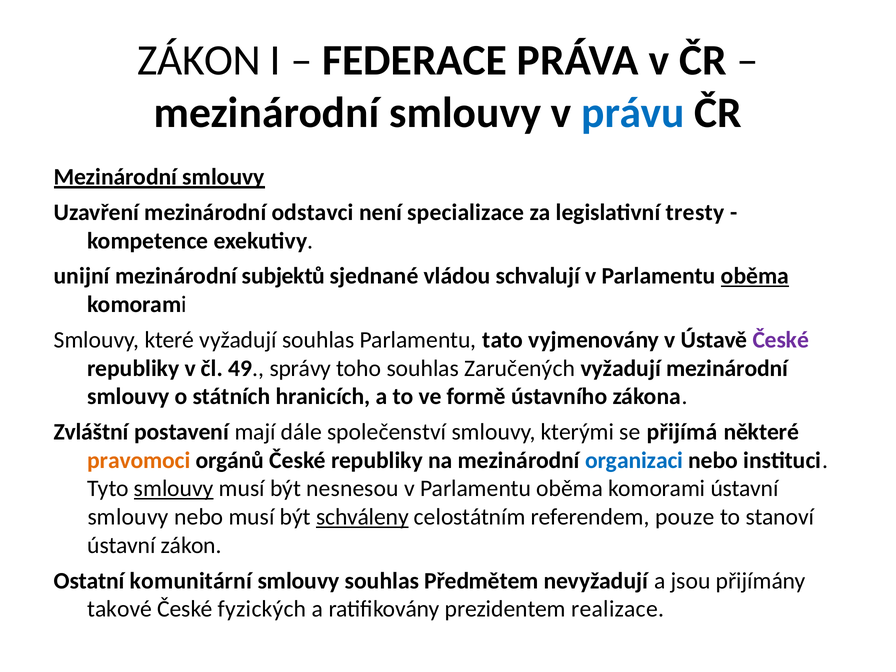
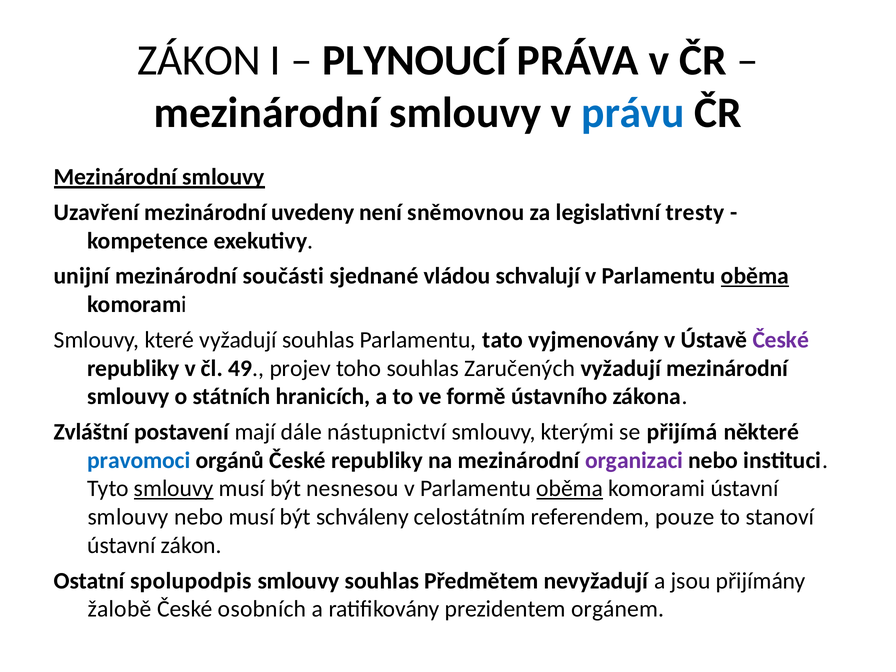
FEDERACE: FEDERACE -> PLYNOUCÍ (415, 61)
odstavci: odstavci -> uvedeny (313, 212)
specializace: specializace -> sněmovnou (466, 212)
subjektů: subjektů -> součásti (283, 276)
správy: správy -> projev (300, 368)
společenství: společenství -> nástupnictví (387, 432)
pravomoci colour: orange -> blue (139, 460)
organizaci colour: blue -> purple (634, 460)
oběma underline: none -> present (570, 489)
schváleny underline: present -> none (362, 517)
komunitární: komunitární -> spolupodpis (191, 581)
takové: takové -> žalobě (119, 609)
fyzických: fyzických -> osobních (262, 609)
realizace: realizace -> orgánem (618, 609)
